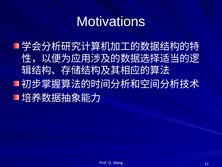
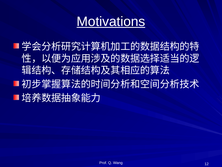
Motivations underline: none -> present (111, 22)
